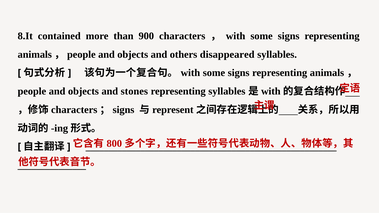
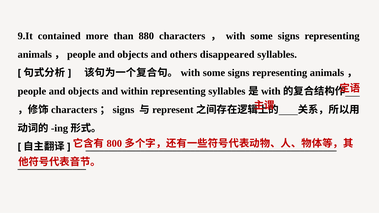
8.It: 8.It -> 9.It (25, 36)
900: 900 -> 880 (146, 36)
stones: stones -> within (134, 91)
